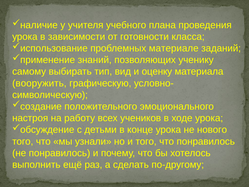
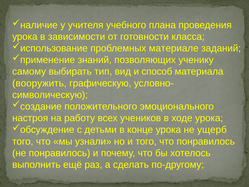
оценку: оценку -> способ (157, 71)
нового: нового -> ущерб (212, 130)
